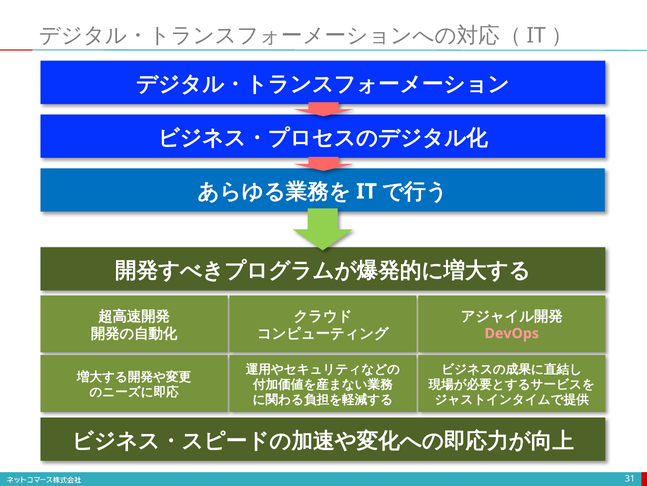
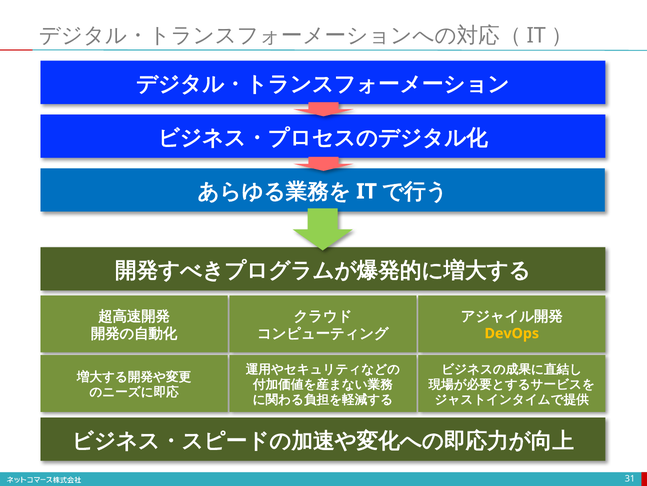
DevOps colour: pink -> yellow (512, 333)
